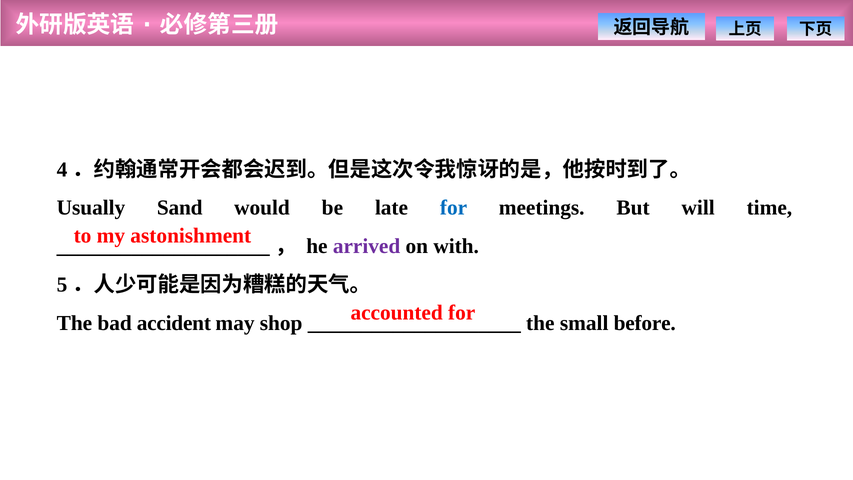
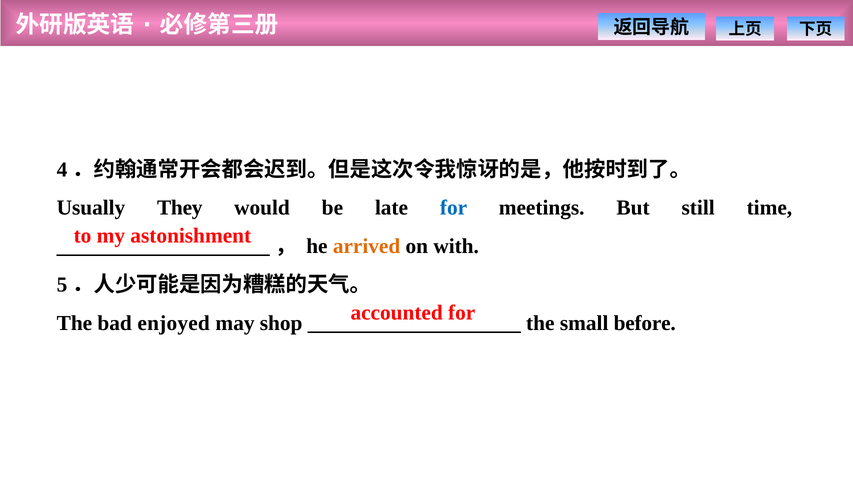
Sand: Sand -> They (180, 208)
will: will -> still (698, 208)
arrived colour: purple -> orange (367, 246)
accident: accident -> enjoyed (174, 323)
